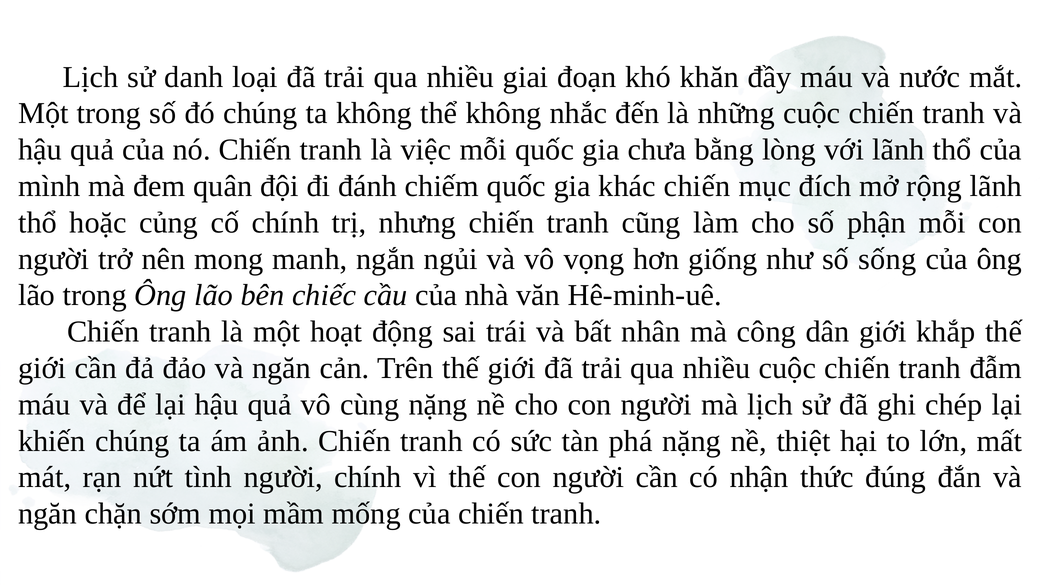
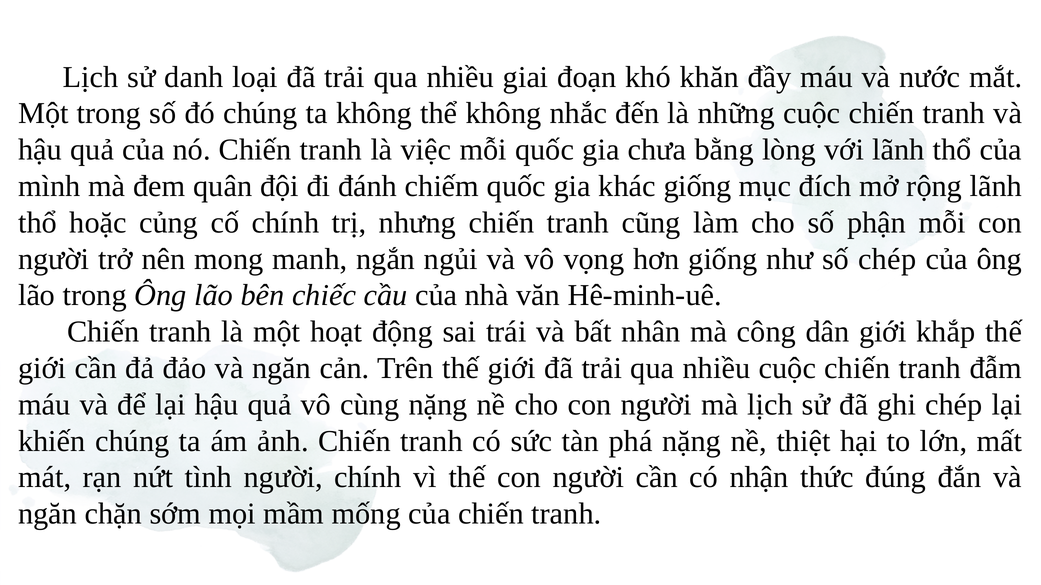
khác chiến: chiến -> giống (697, 186)
số sống: sống -> chép (887, 259)
